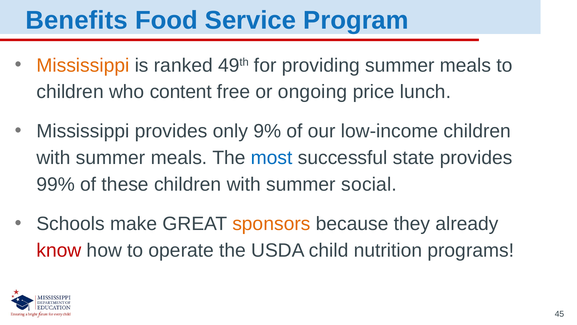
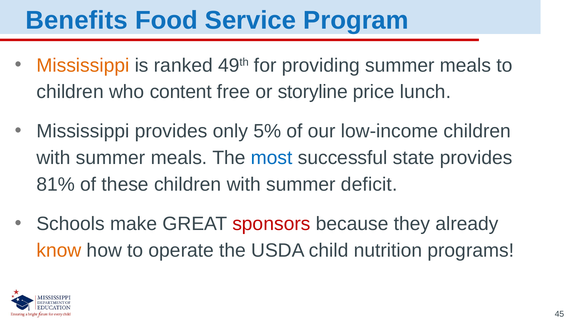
ongoing: ongoing -> storyline (313, 92)
9%: 9% -> 5% (267, 131)
99%: 99% -> 81% (56, 184)
social: social -> deficit (369, 184)
sponsors colour: orange -> red (271, 224)
know colour: red -> orange (59, 250)
